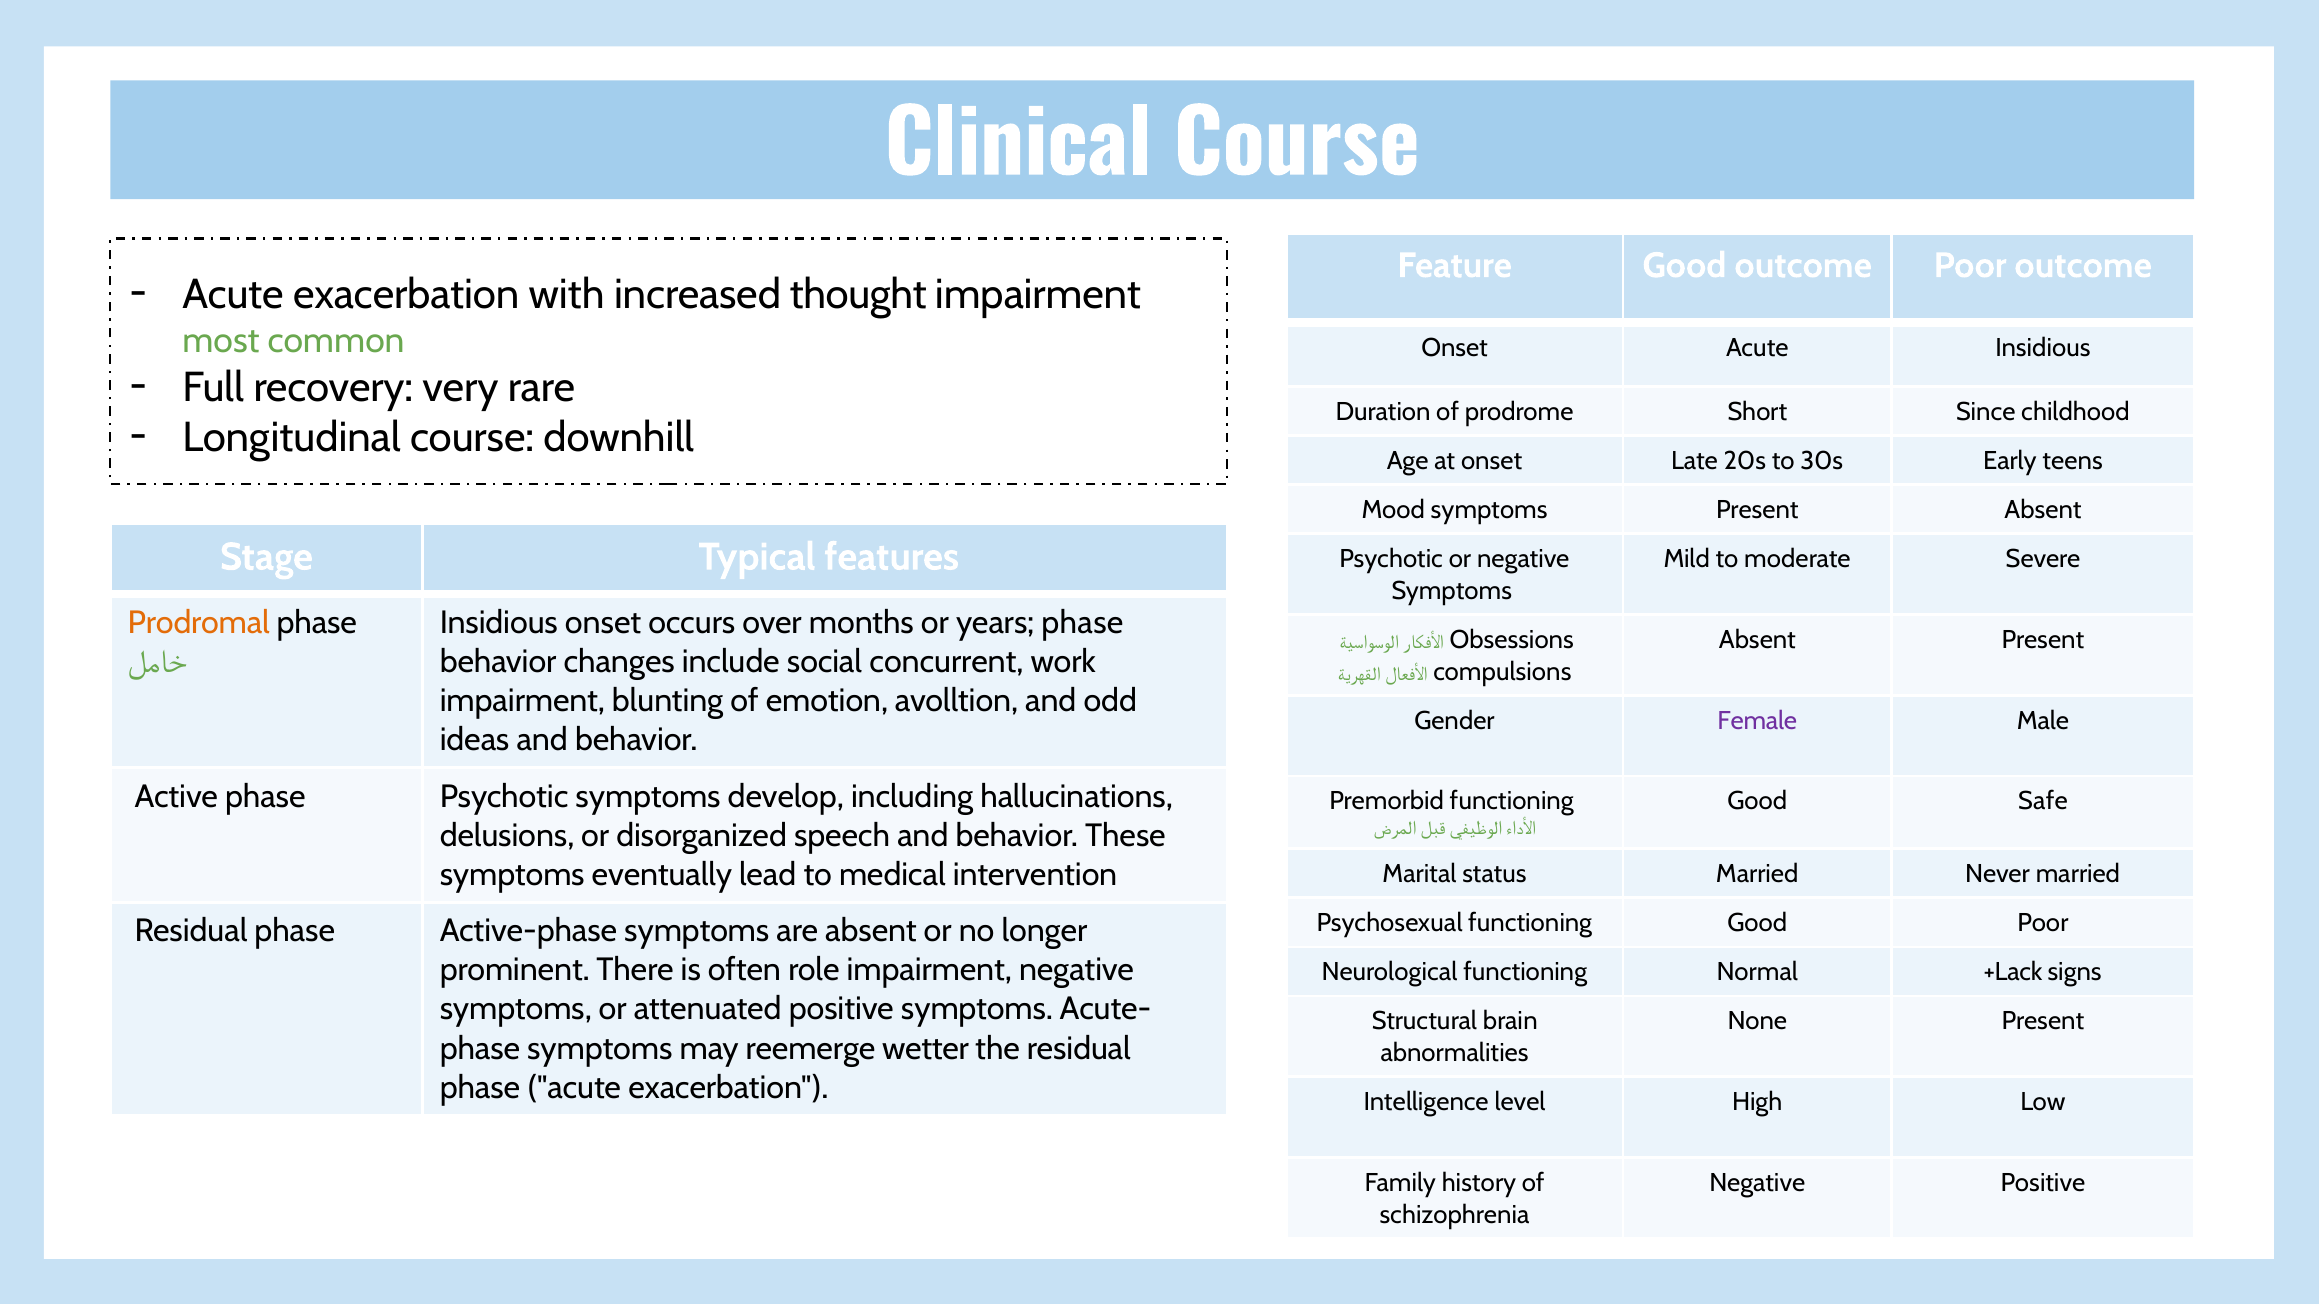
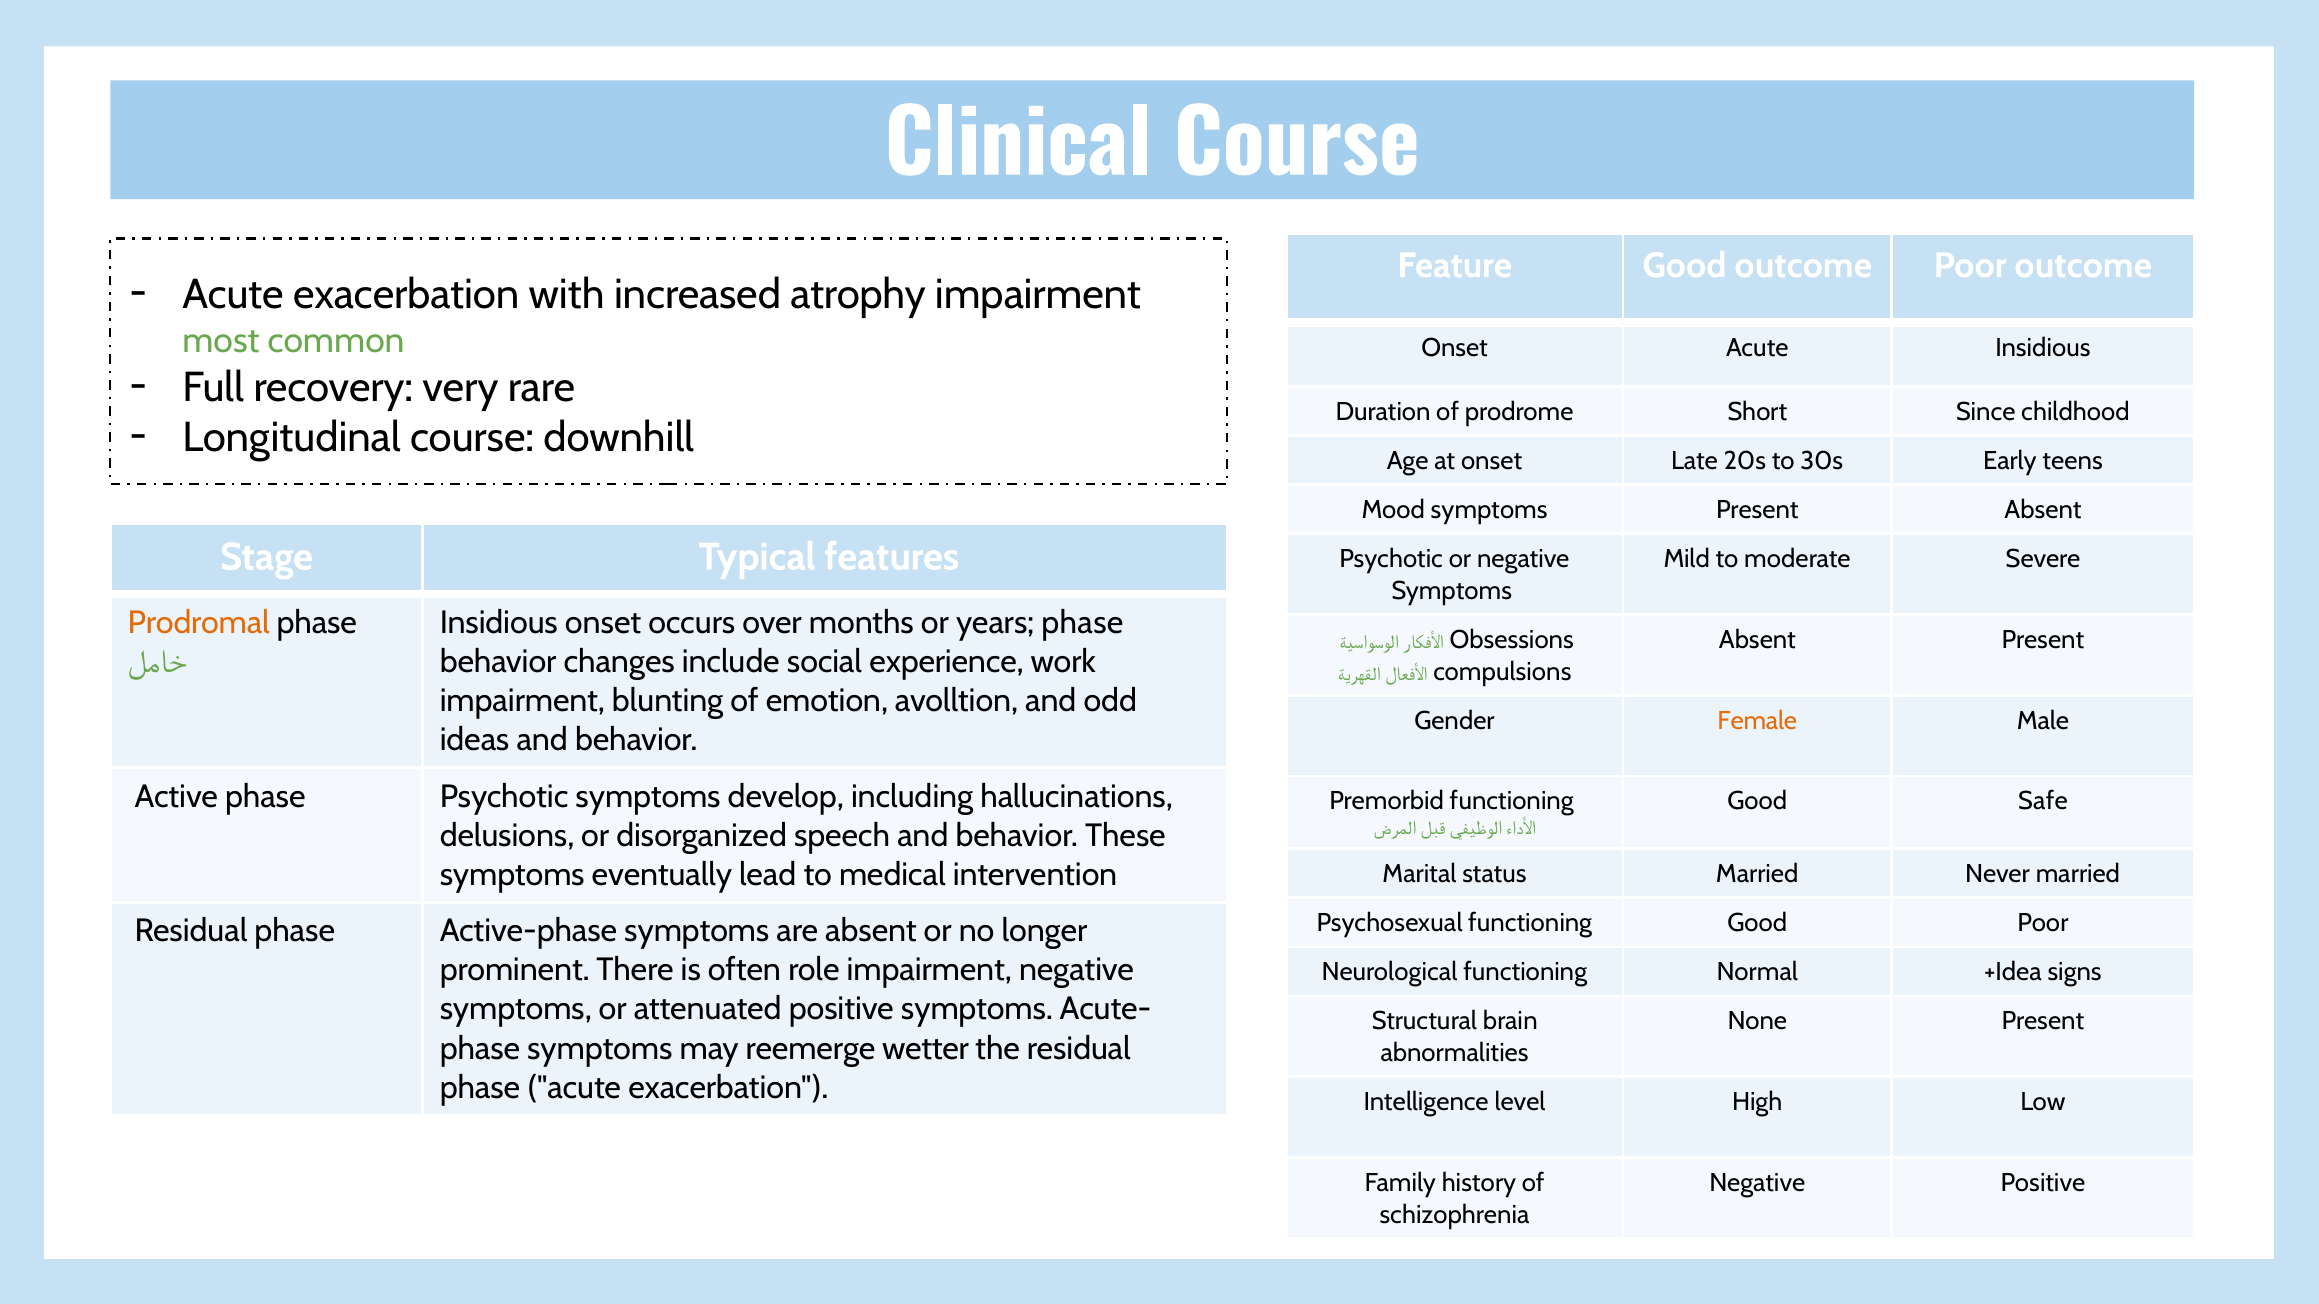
thought: thought -> atrophy (858, 295)
concurrent: concurrent -> experience (947, 662)
Female colour: purple -> orange (1757, 721)
+Lack: +Lack -> +Idea (2013, 973)
